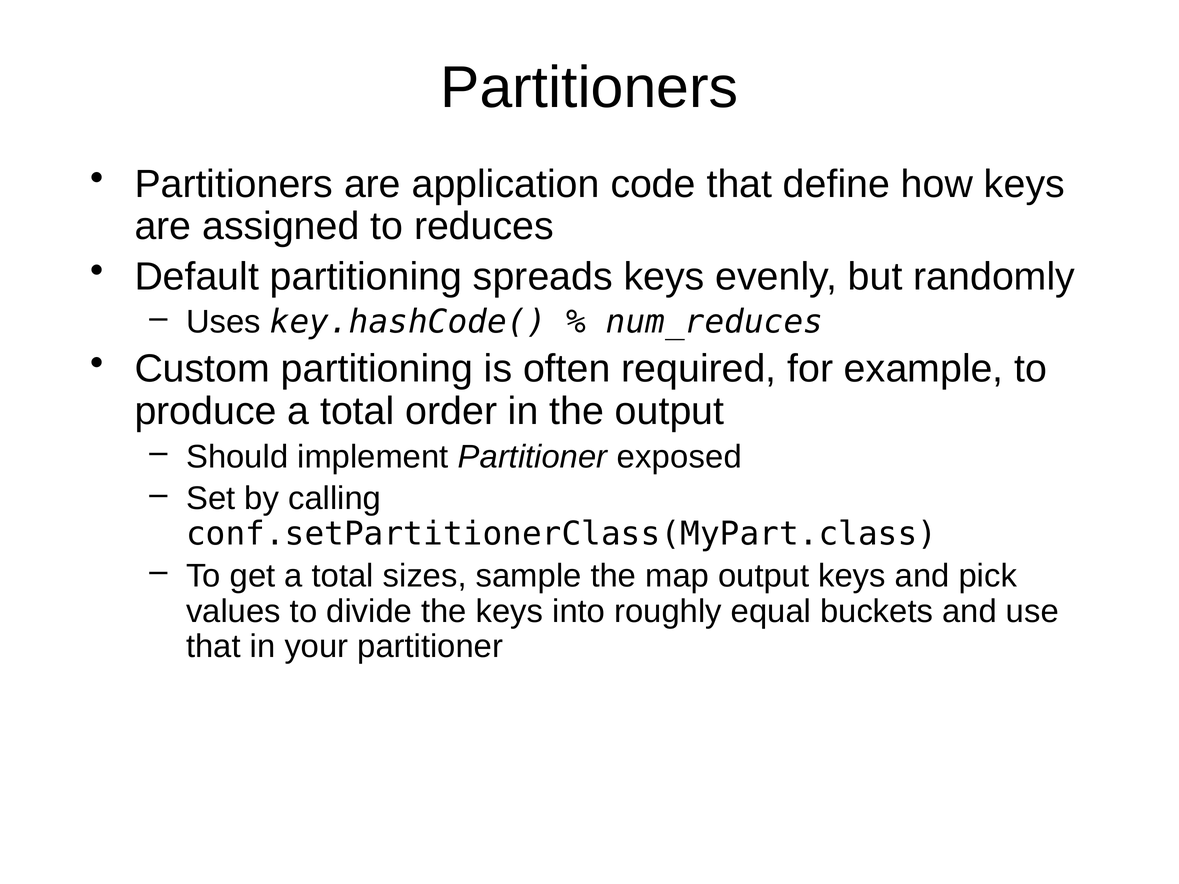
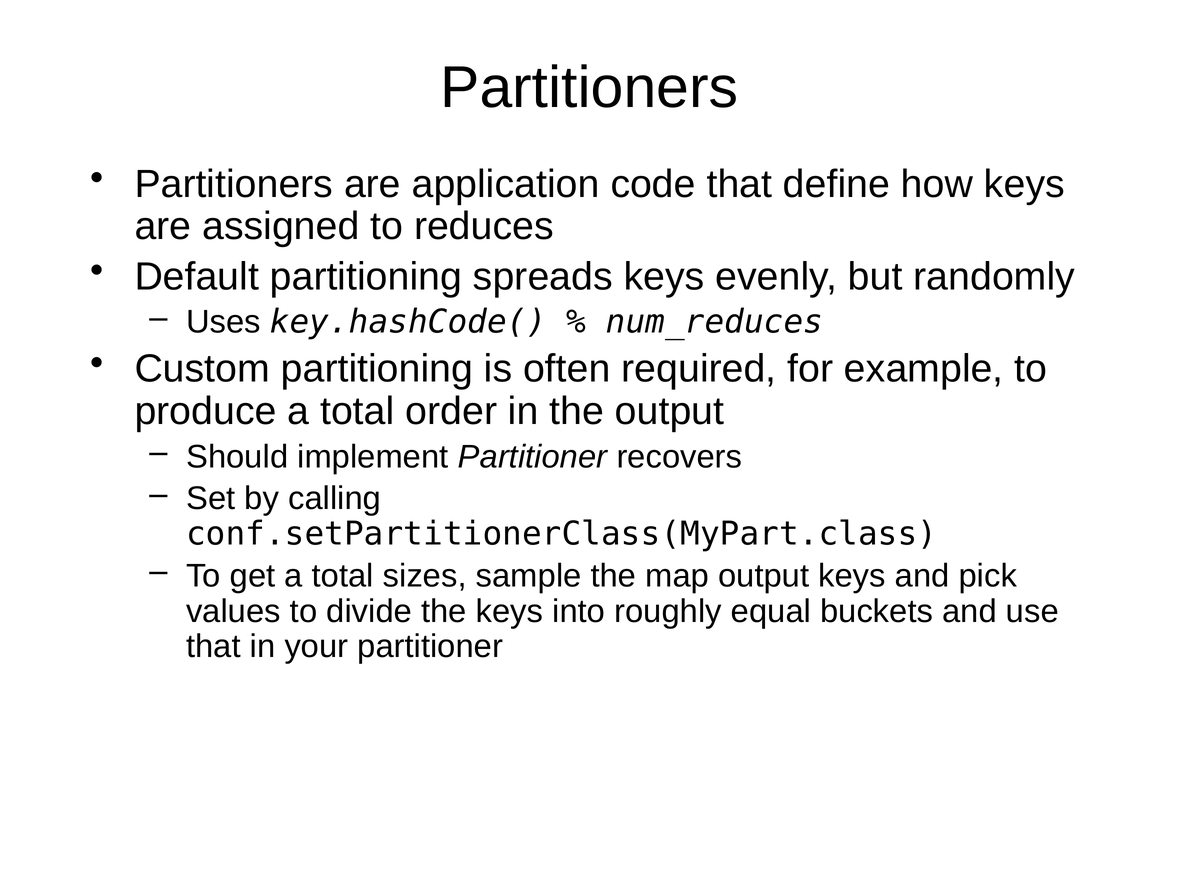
exposed: exposed -> recovers (679, 457)
